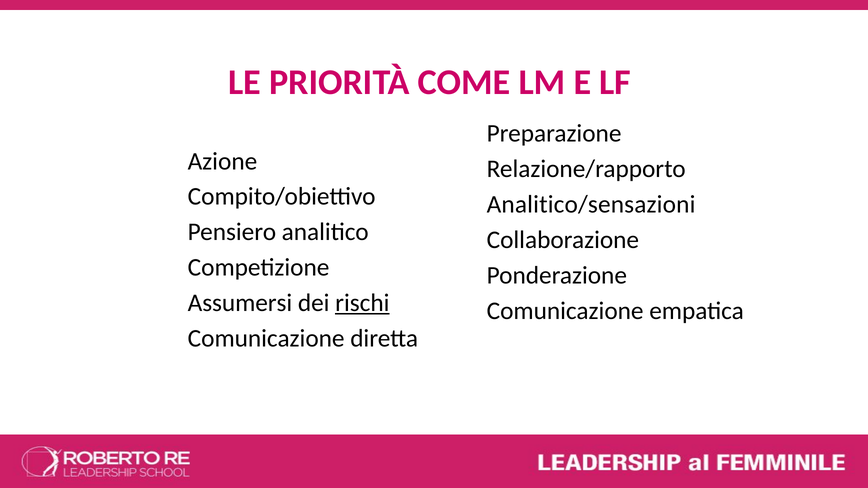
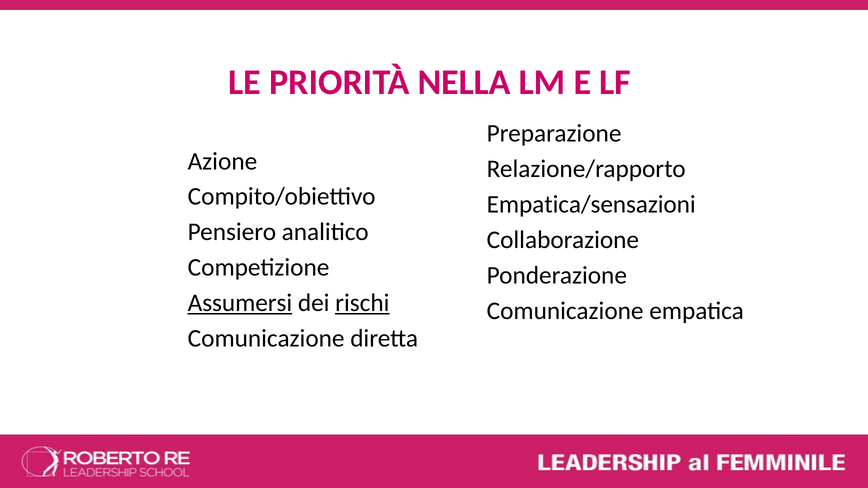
COME: COME -> NELLA (464, 82)
Analitico/sensazioni: Analitico/sensazioni -> Empatica/sensazioni (591, 205)
Assumersi underline: none -> present (240, 303)
